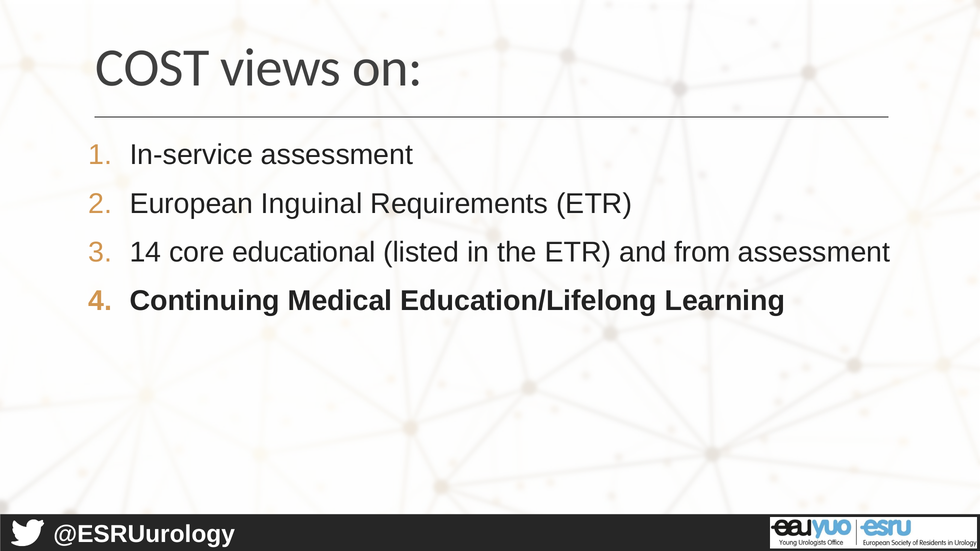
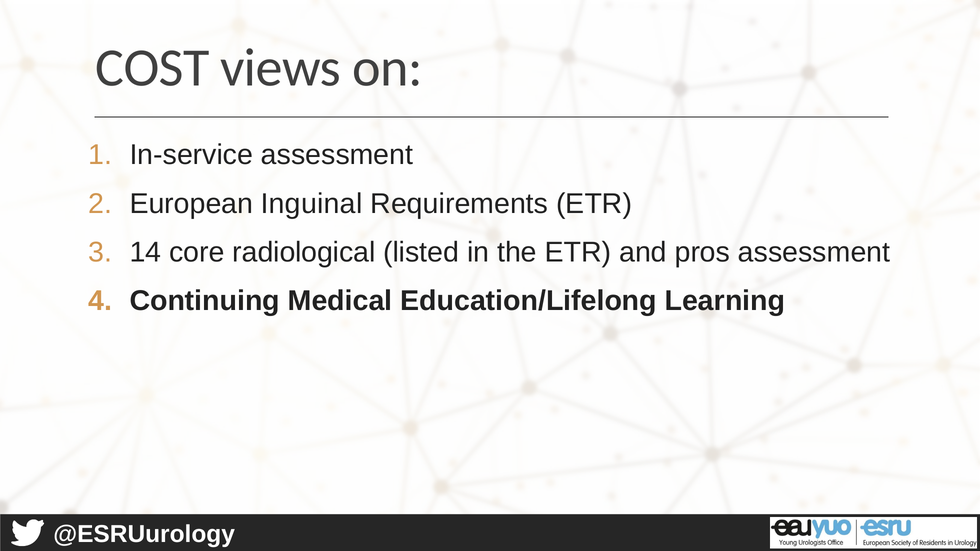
educational: educational -> radiological (304, 252)
from: from -> pros (702, 252)
